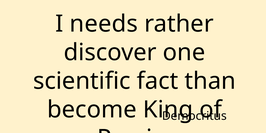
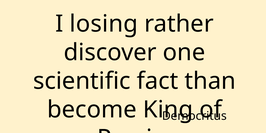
needs: needs -> losing (104, 24)
